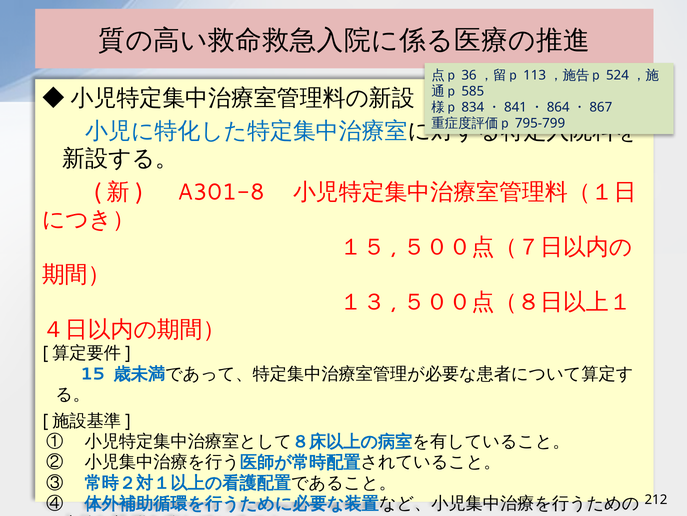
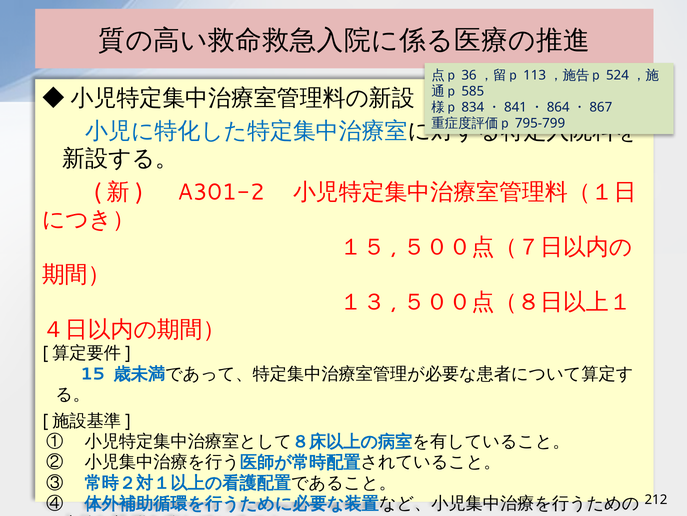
A301-8: A301-8 -> A301-2 (221, 192)
